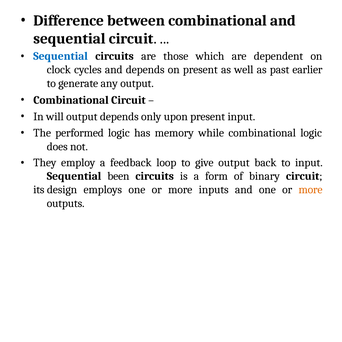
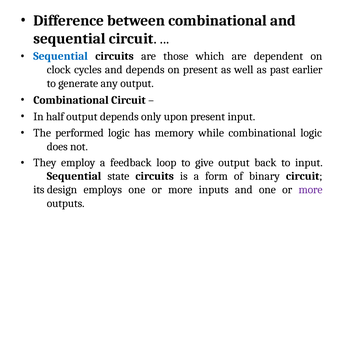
will: will -> half (55, 117)
been: been -> state (118, 176)
more colour: orange -> purple (311, 190)
